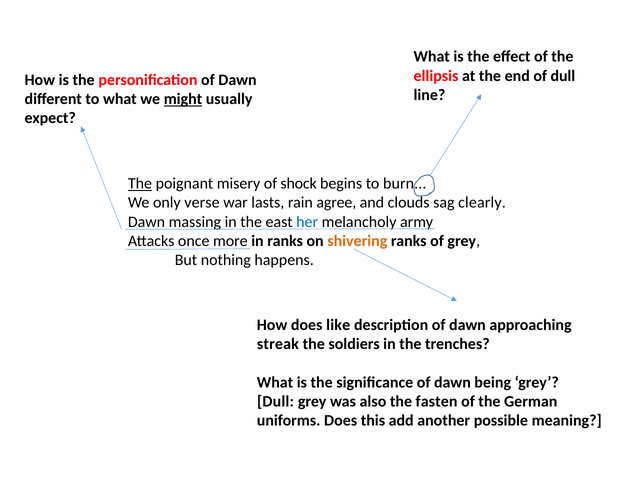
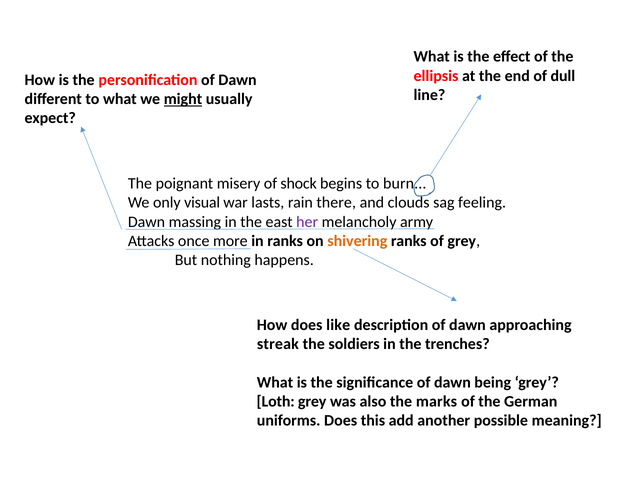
The underline: present -> none (140, 184)
verse: verse -> visual (202, 203)
agree: agree -> there (336, 203)
clearly: clearly -> feeling (482, 203)
her colour: blue -> purple (307, 222)
Dull: Dull -> Loth (276, 402)
fasten: fasten -> marks (437, 402)
